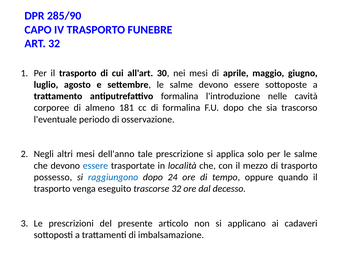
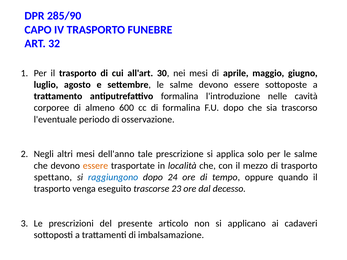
181: 181 -> 600 (127, 108)
essere colour: blue -> orange (95, 166)
possesso: possesso -> spettano (53, 177)
trascorse 32: 32 -> 23 (176, 189)
